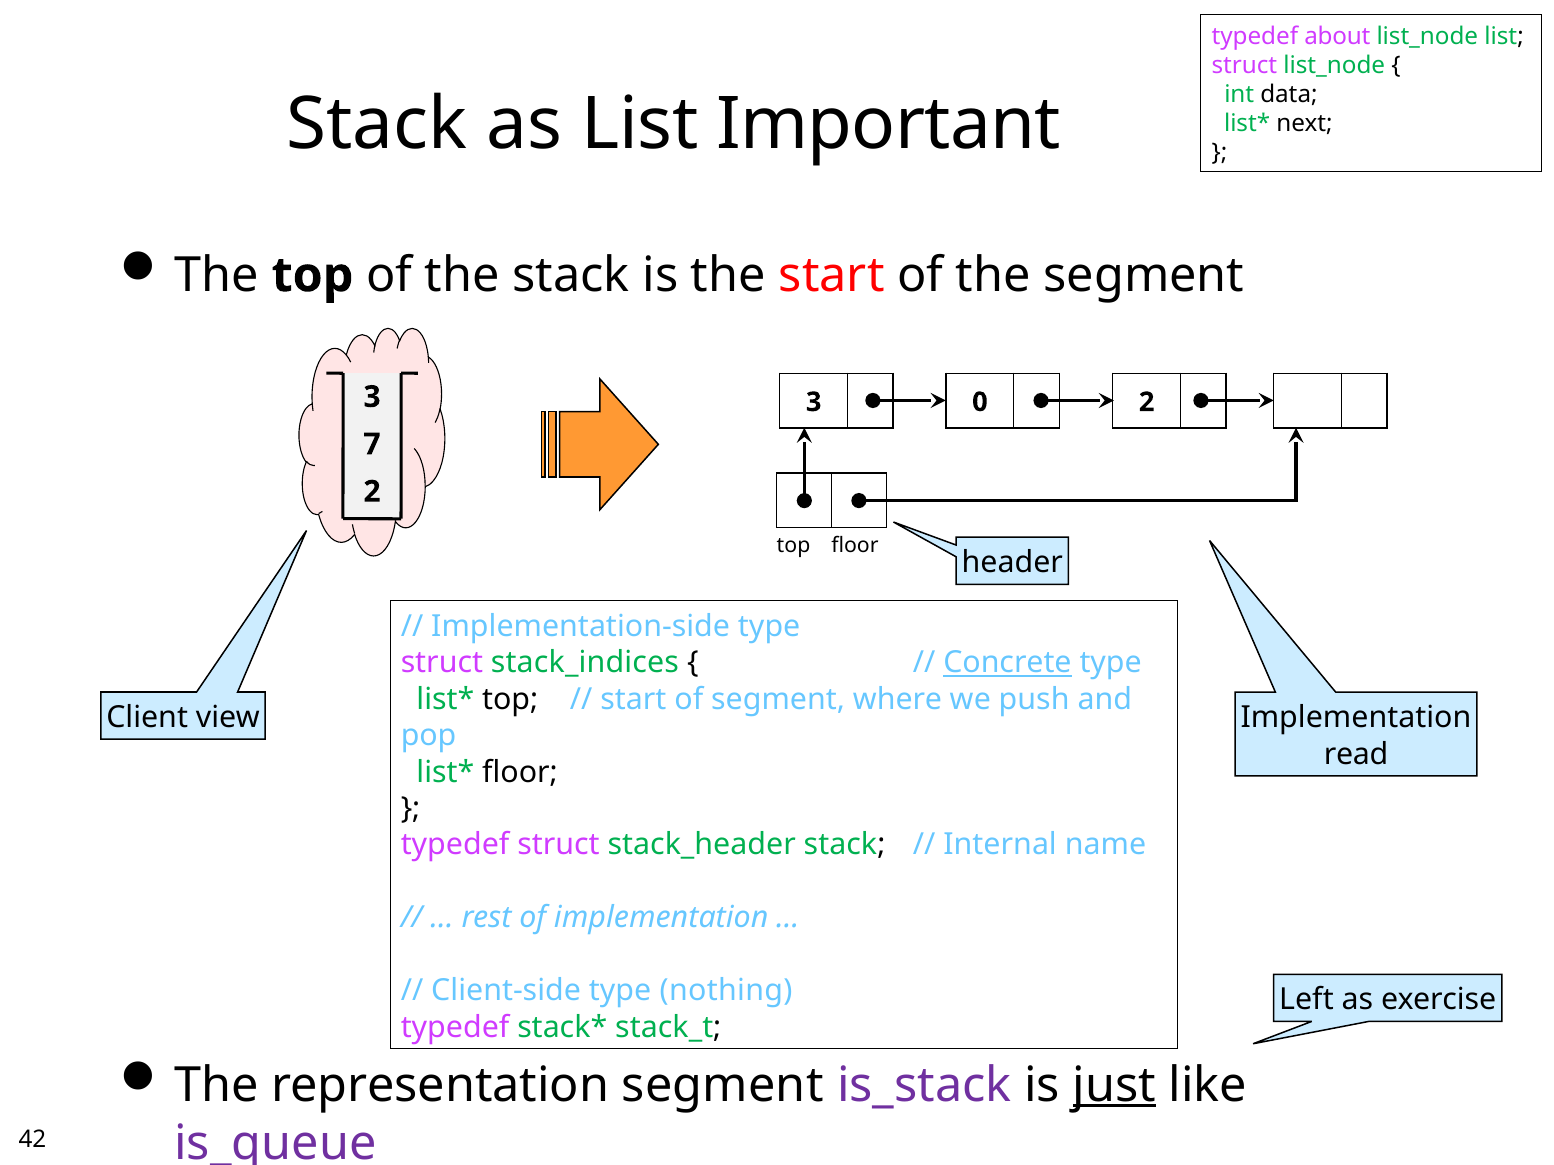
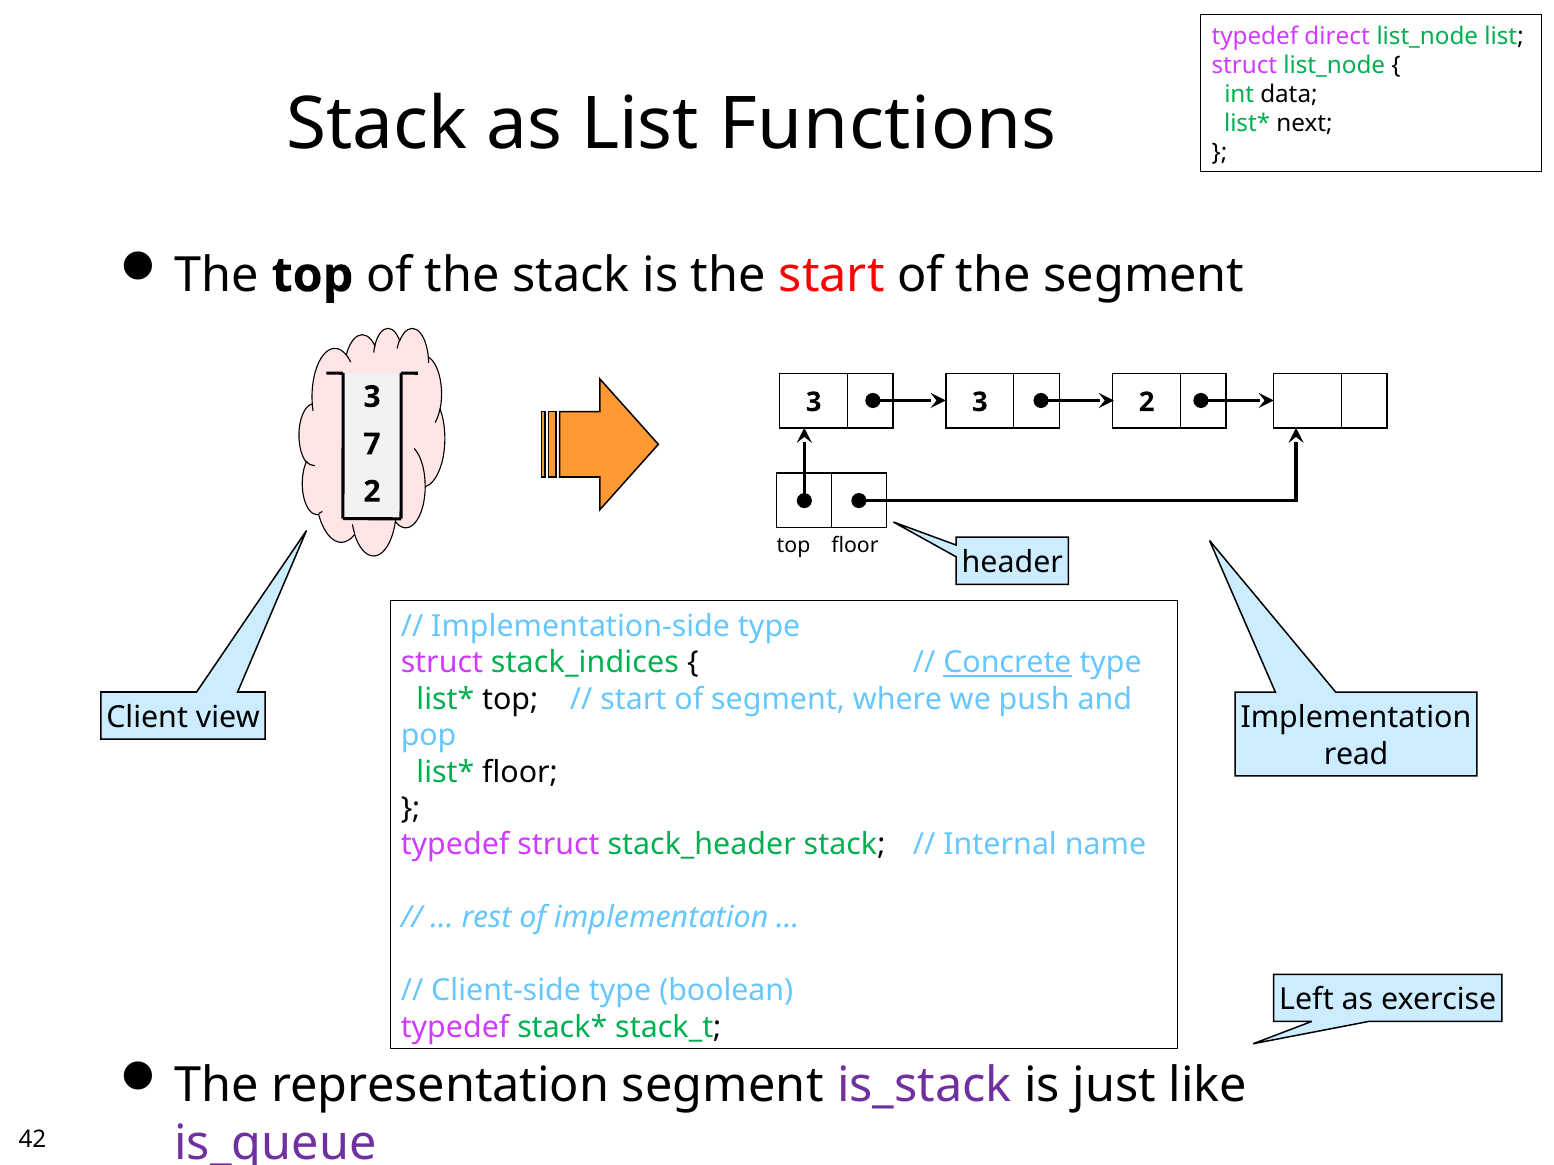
about: about -> direct (1337, 36)
Important: Important -> Functions (888, 125)
3 0: 0 -> 3 (980, 402)
nothing: nothing -> boolean (726, 991)
just underline: present -> none (1115, 1086)
